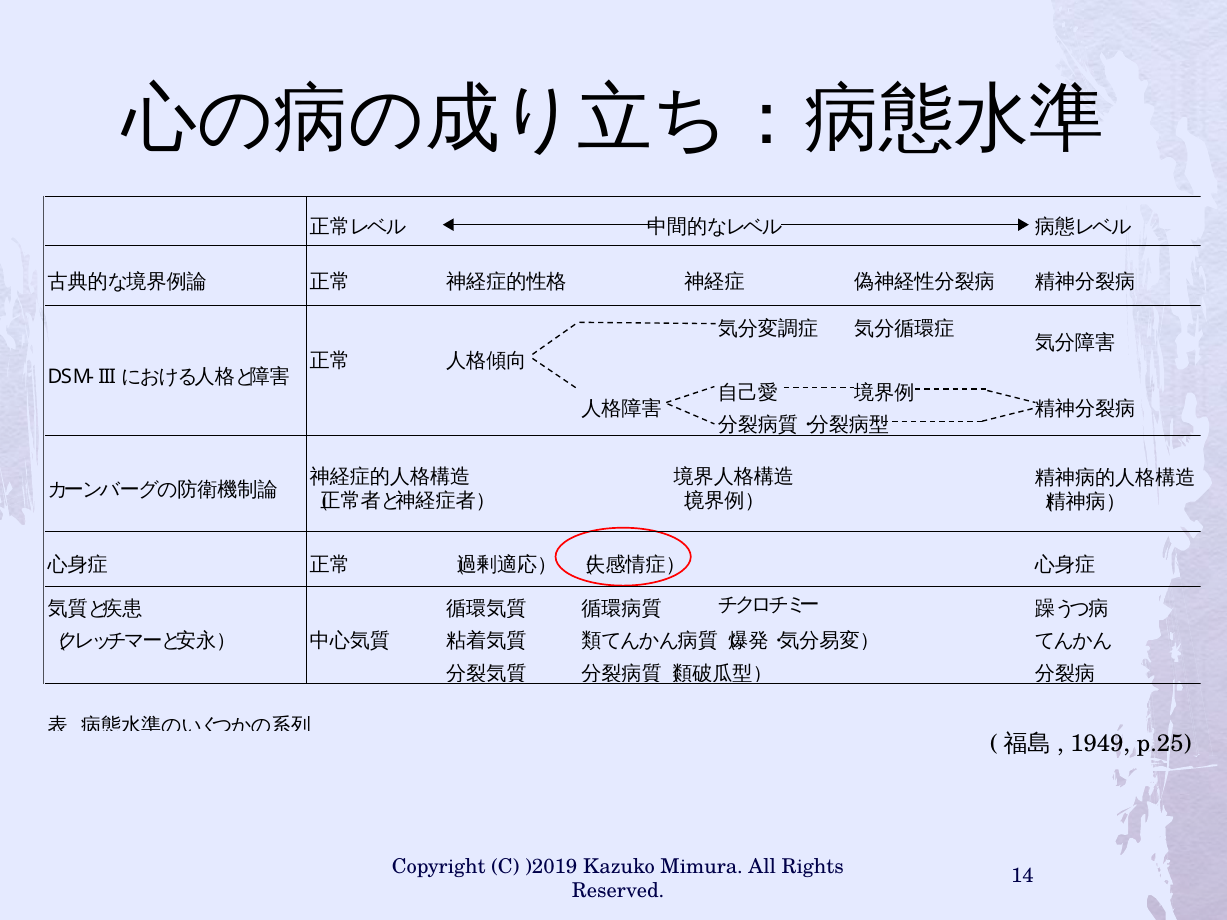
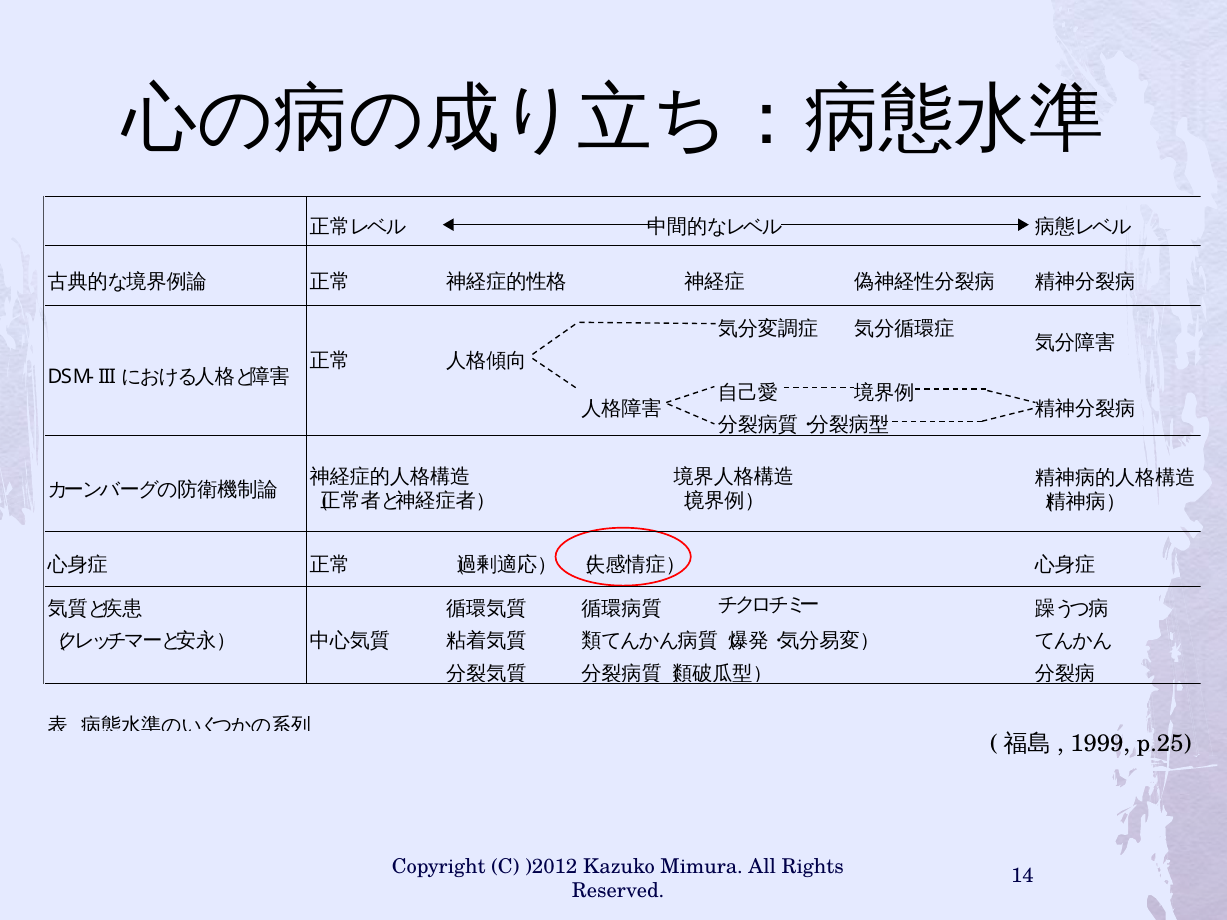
1949: 1949 -> 1999 (1100, 744)
)2019: )2019 -> )2012 (551, 867)
